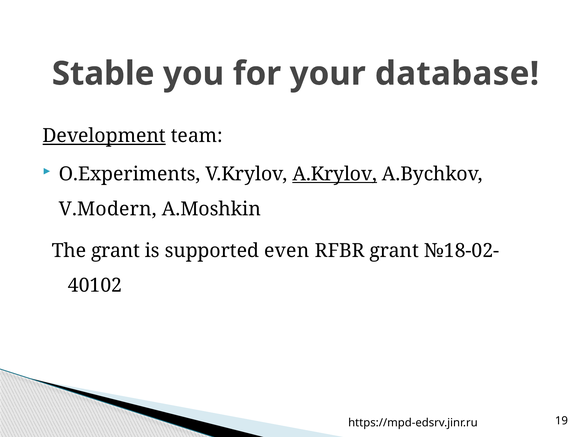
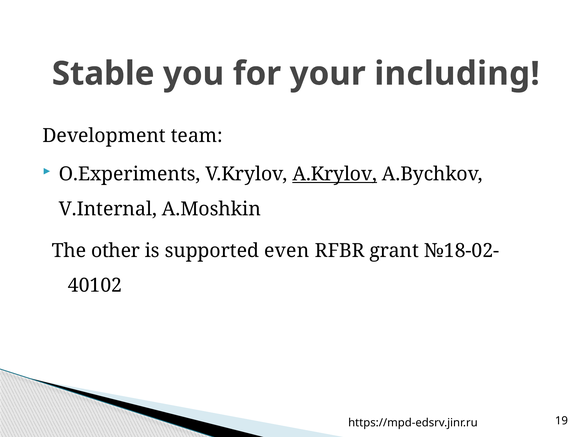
database: database -> including (457, 74)
Development underline: present -> none (104, 136)
V.Modern: V.Modern -> V.Internal (108, 209)
The grant: grant -> other (116, 250)
